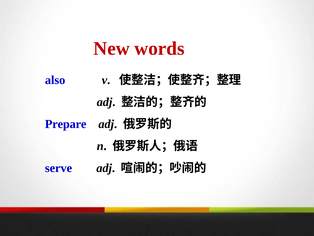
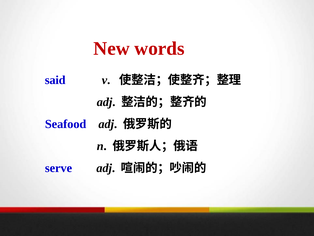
also: also -> said (55, 80)
Prepare: Prepare -> Seafood (66, 124)
